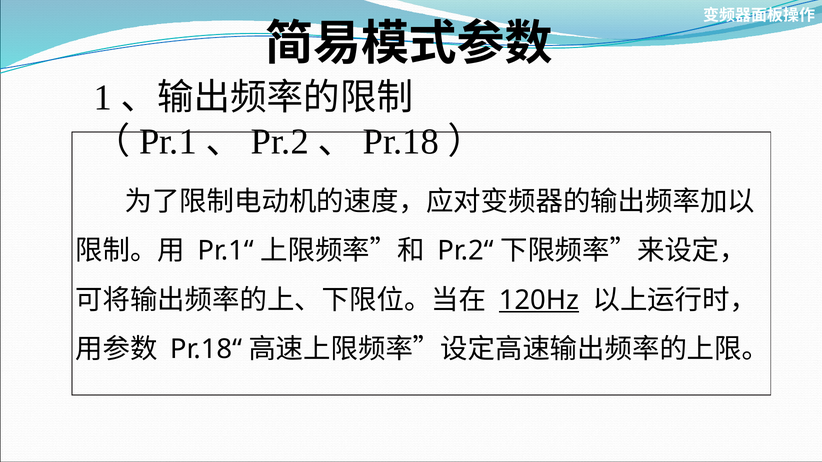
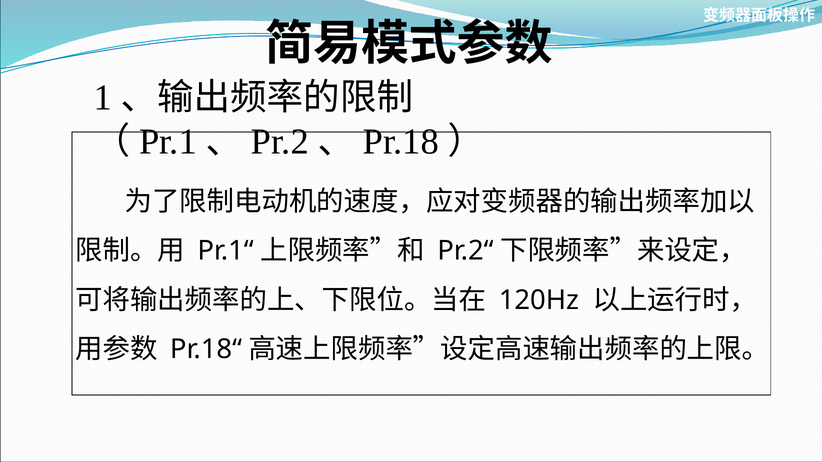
120Hz underline: present -> none (539, 300)
